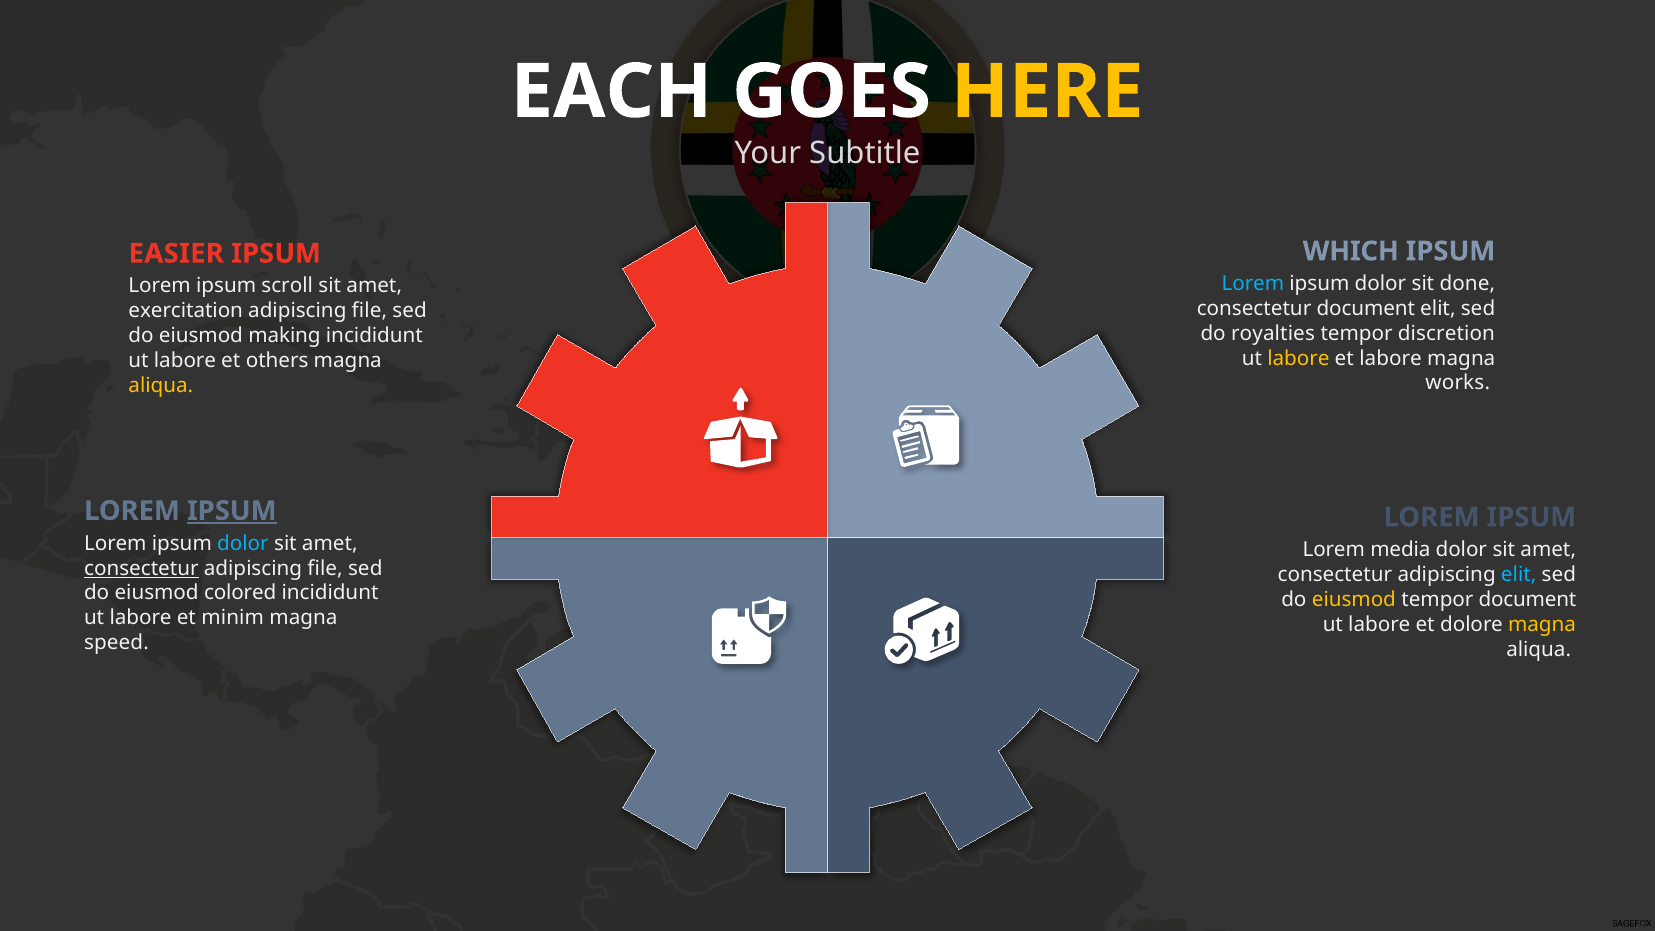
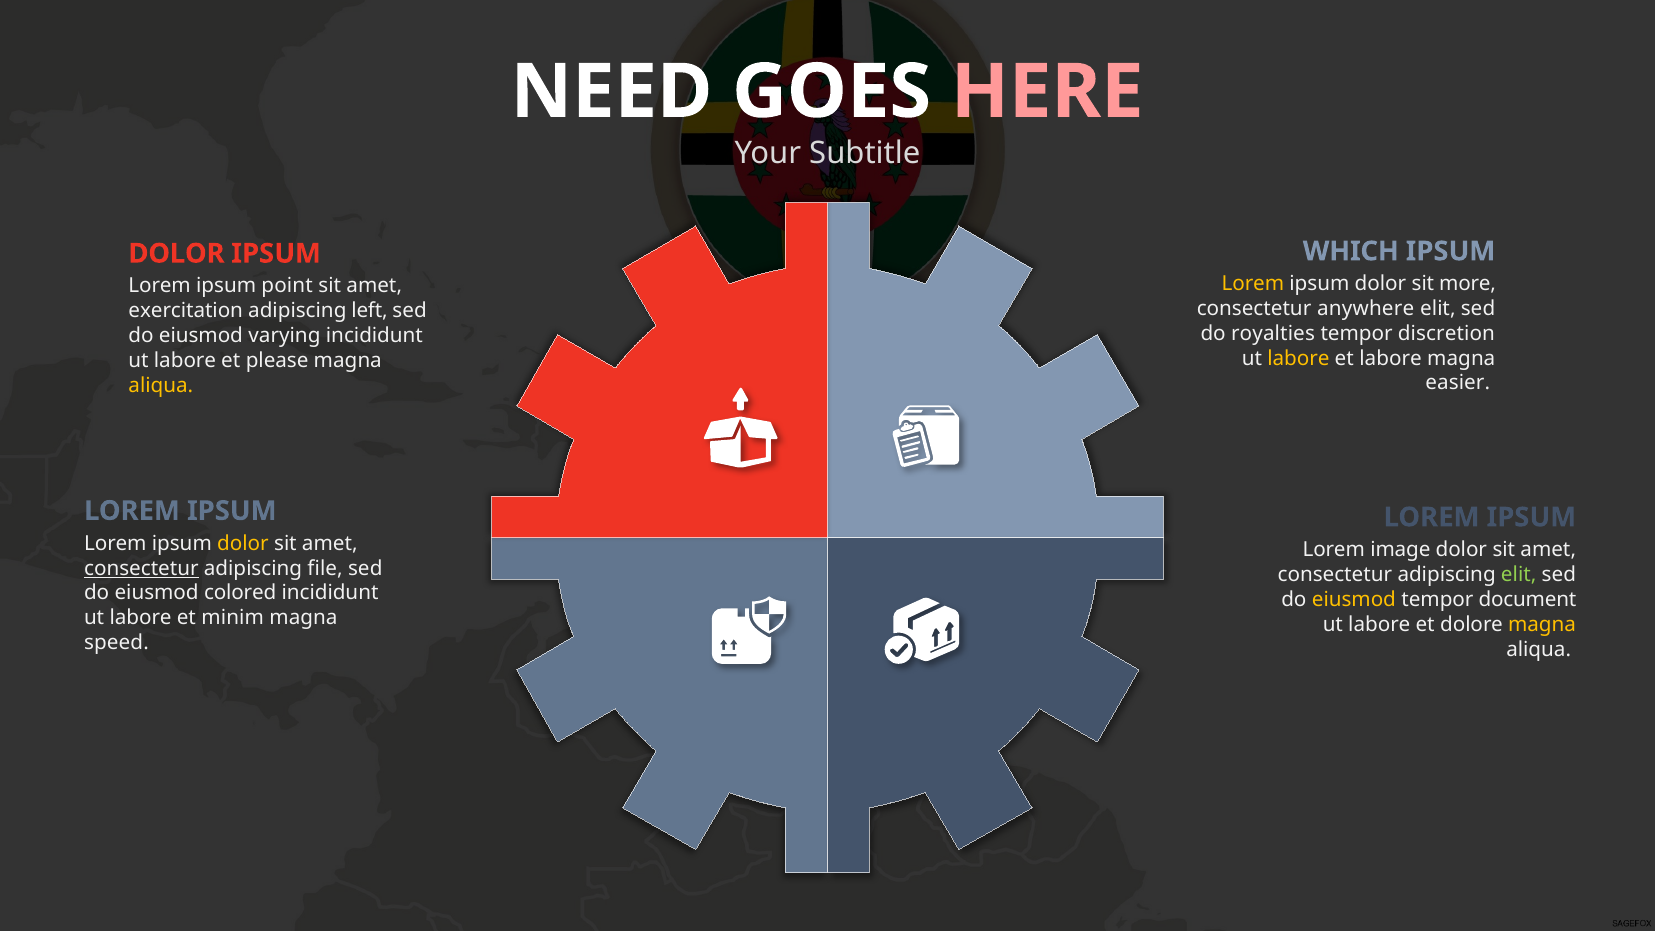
EACH: EACH -> NEED (611, 92)
HERE colour: yellow -> pink (1047, 92)
EASIER: EASIER -> DOLOR (176, 254)
Lorem colour: light blue -> yellow (1253, 284)
done: done -> more (1468, 284)
scroll: scroll -> point (287, 286)
consectetur document: document -> anywhere (1366, 309)
file: file -> left (370, 311)
making: making -> varying (284, 336)
others: others -> please (277, 361)
works: works -> easier (1458, 383)
IPSUM underline: present -> none (232, 511)
dolor colour: light blue -> yellow (243, 543)
media: media -> image (1400, 550)
elit colour: light blue -> light green (1519, 575)
